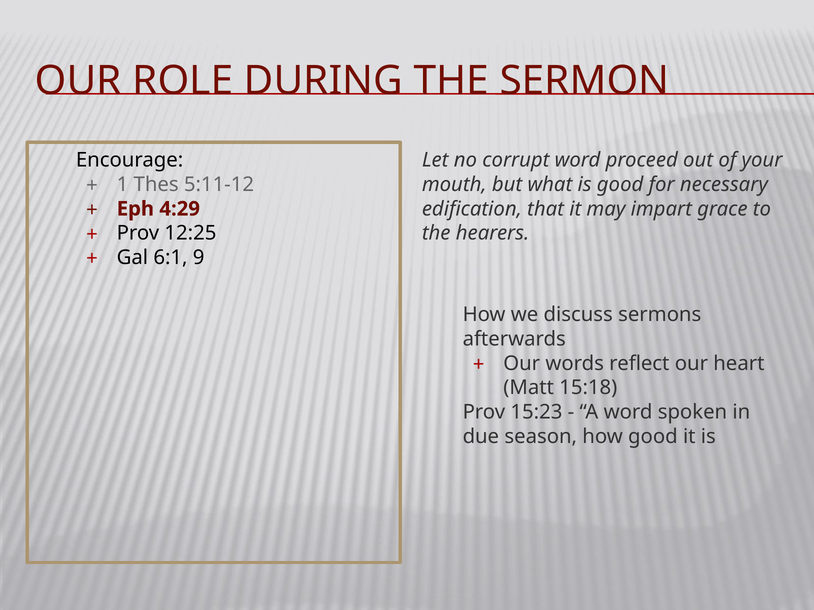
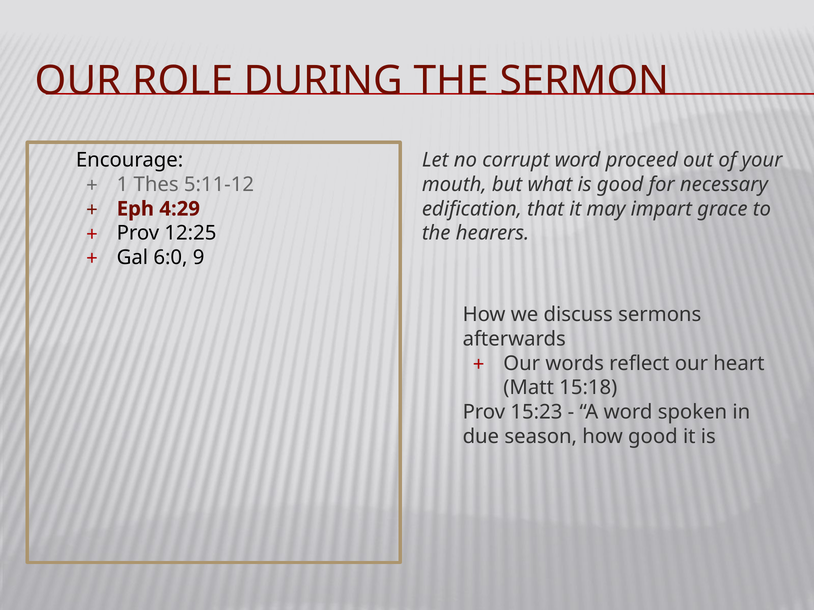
6:1: 6:1 -> 6:0 (170, 258)
